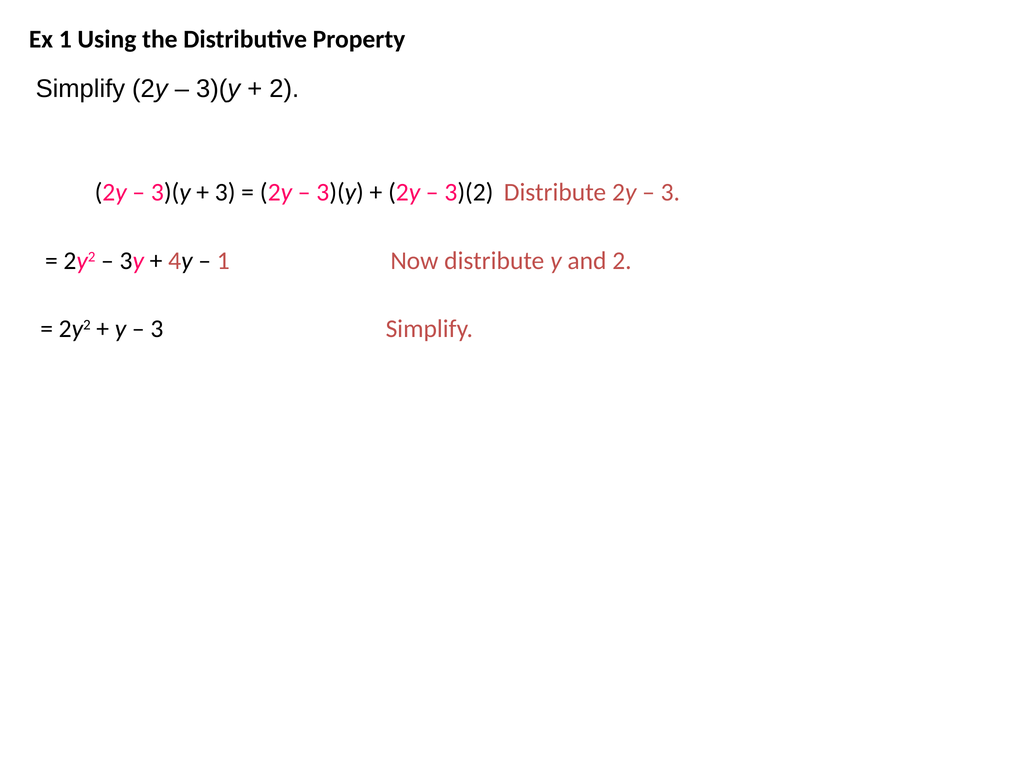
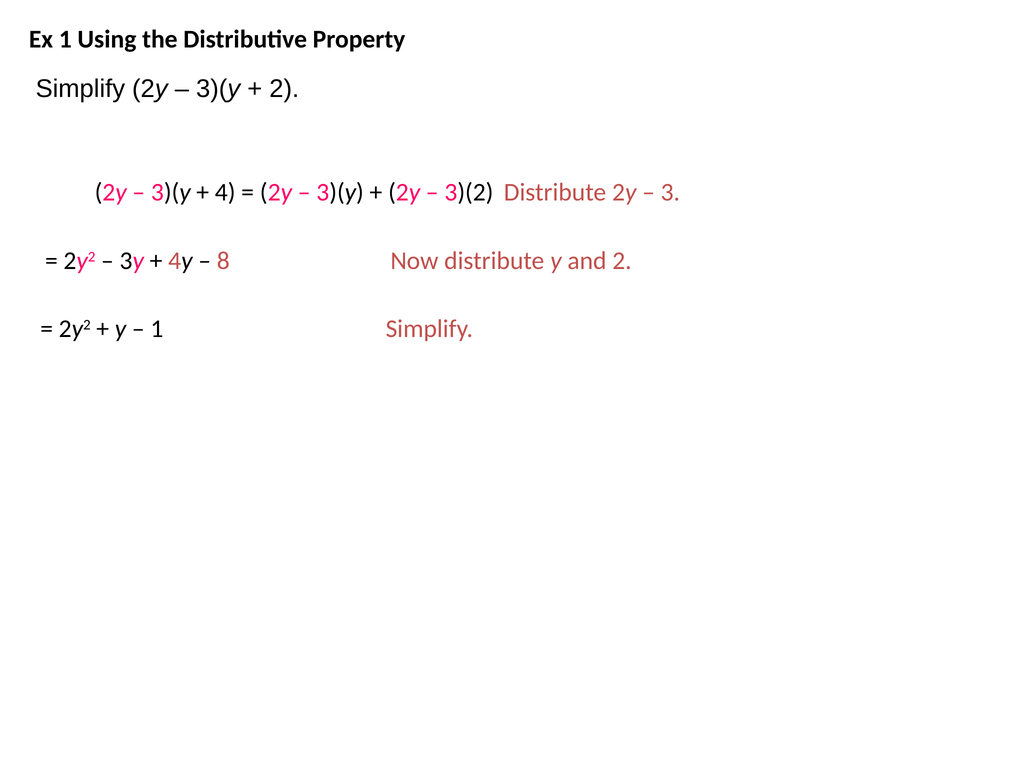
3: 3 -> 4 (225, 193)
1: 1 -> 8 (223, 261)
3: 3 -> 1 (157, 329)
